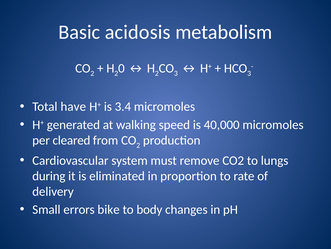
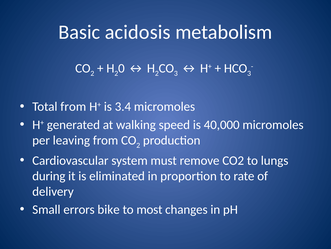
Total have: have -> from (73, 106)
cleared: cleared -> leaving (71, 140)
body: body -> most (149, 209)
